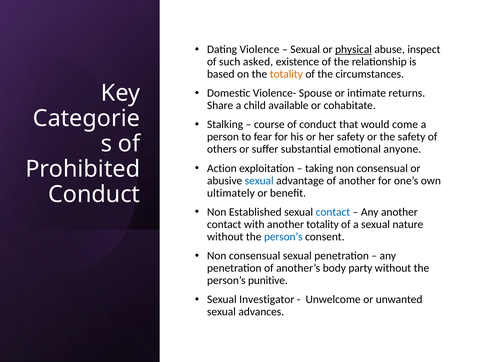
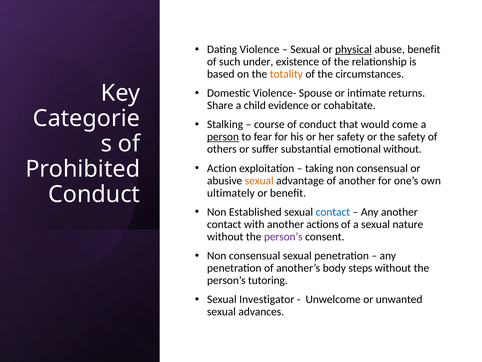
abuse inspect: inspect -> benefit (424, 49)
asked: asked -> under (258, 62)
available: available -> evidence (288, 105)
person underline: none -> present (223, 137)
emotional anyone: anyone -> without (402, 149)
sexual colour: blue -> orange (259, 180)
another totality: totality -> actions (323, 224)
person’s colour: blue -> purple (283, 236)
party: party -> steps (360, 268)
punitive: punitive -> tutoring (268, 280)
